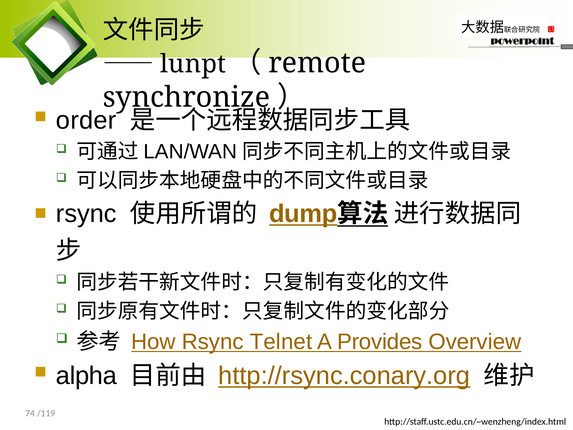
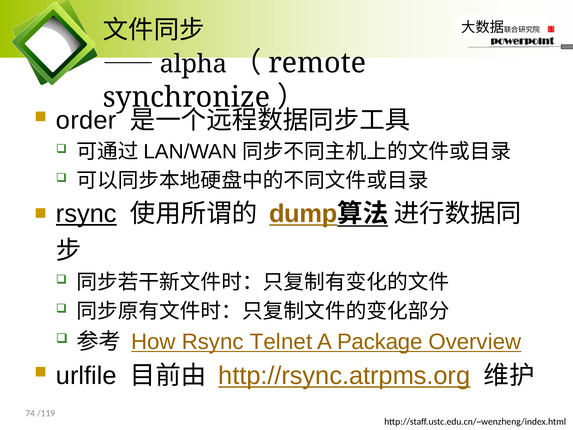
lunpt: lunpt -> alpha (193, 64)
rsync underline: none -> present (86, 214)
Provides: Provides -> Package (380, 341)
alpha: alpha -> urlfile (86, 375)
http://rsync.conary.org: http://rsync.conary.org -> http://rsync.atrpms.org (344, 375)
